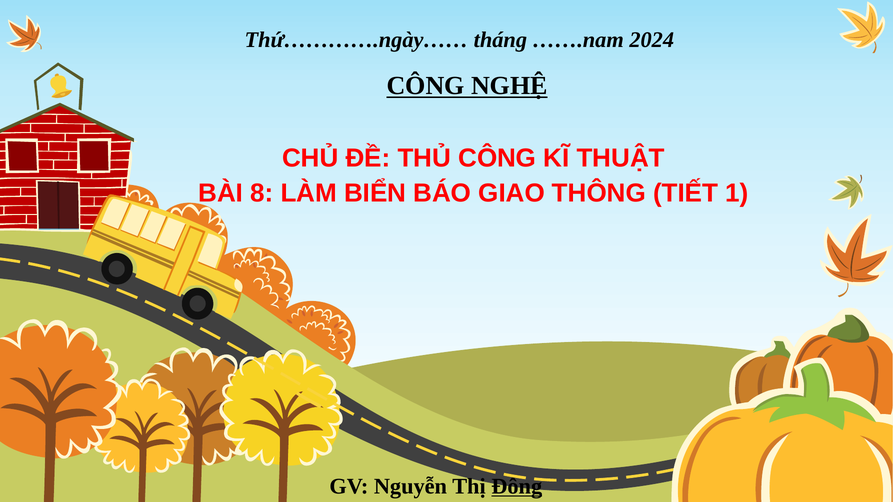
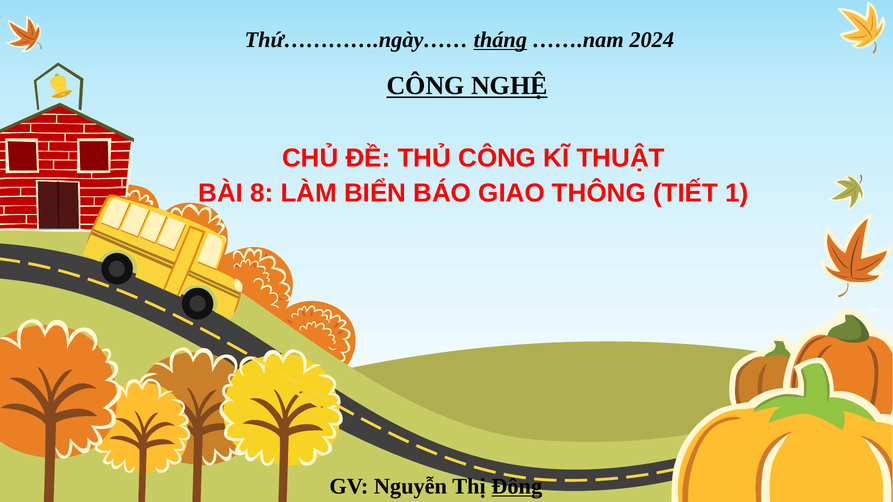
tháng underline: none -> present (500, 40)
